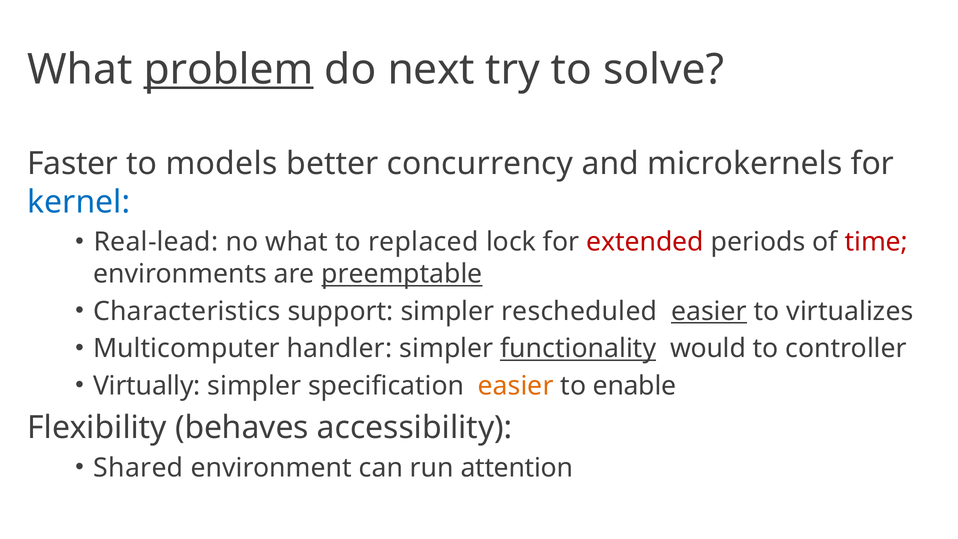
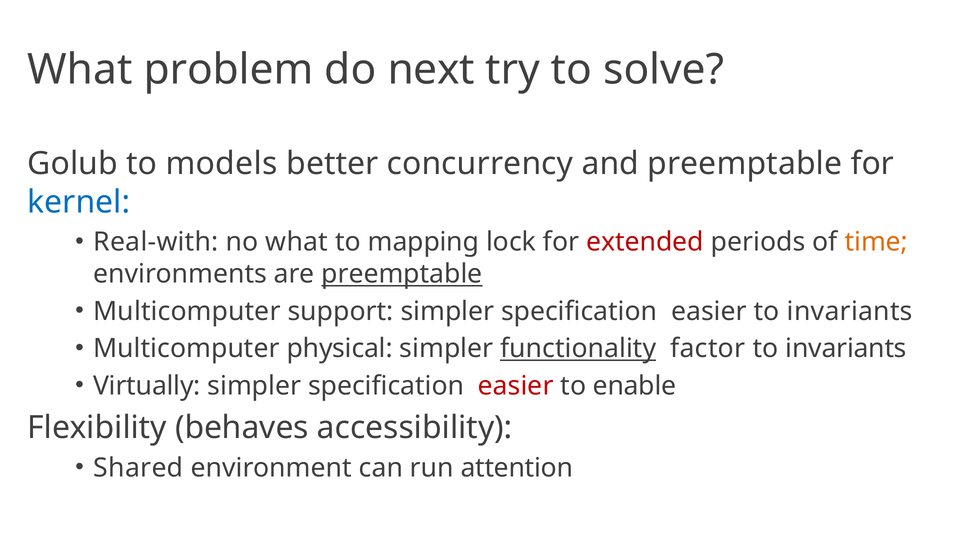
problem underline: present -> none (229, 69)
Faster: Faster -> Golub (73, 164)
and microkernels: microkernels -> preemptable (745, 164)
Real-lead: Real-lead -> Real-with (156, 242)
replaced: replaced -> mapping (424, 242)
time colour: red -> orange (876, 242)
Characteristics: Characteristics -> Multicomputer (187, 311)
support simpler rescheduled: rescheduled -> specification (579, 311)
easier underline: present -> none (709, 311)
virtualizes: virtualizes -> invariants (850, 311)
handler: handler -> physical (340, 349)
would: would -> factor (708, 349)
controller: controller -> invariants (846, 349)
easier colour: orange -> red (516, 386)
